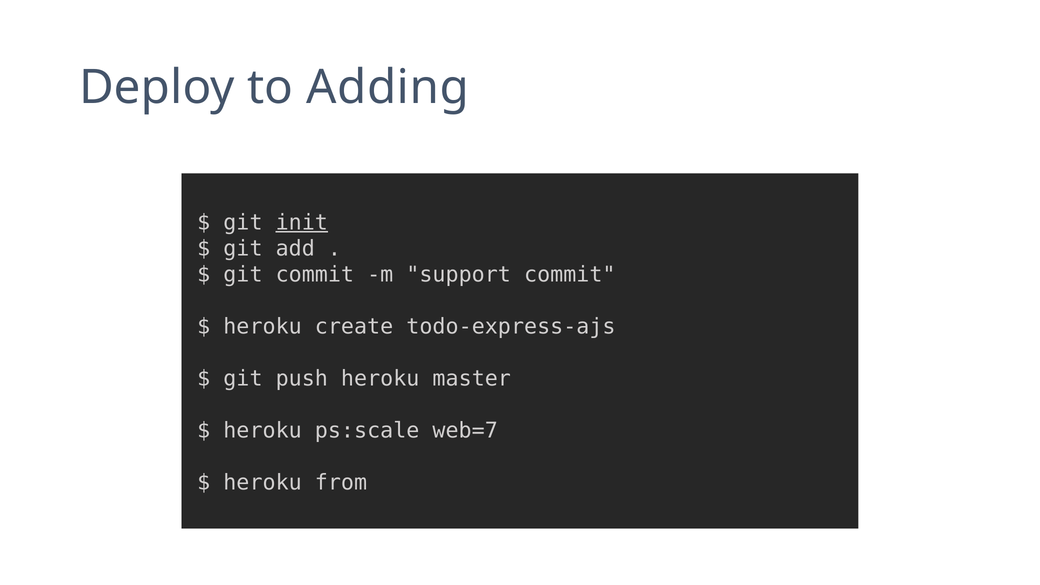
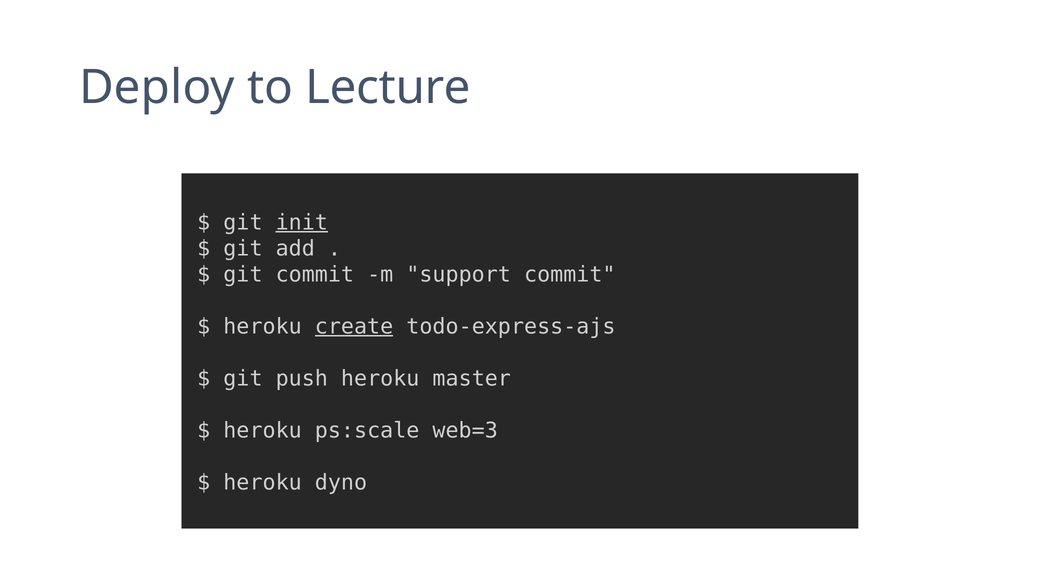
Adding: Adding -> Lecture (388, 87)
create underline: none -> present (354, 326)
web=7: web=7 -> web=3 (465, 431)
from: from -> dyno (341, 483)
